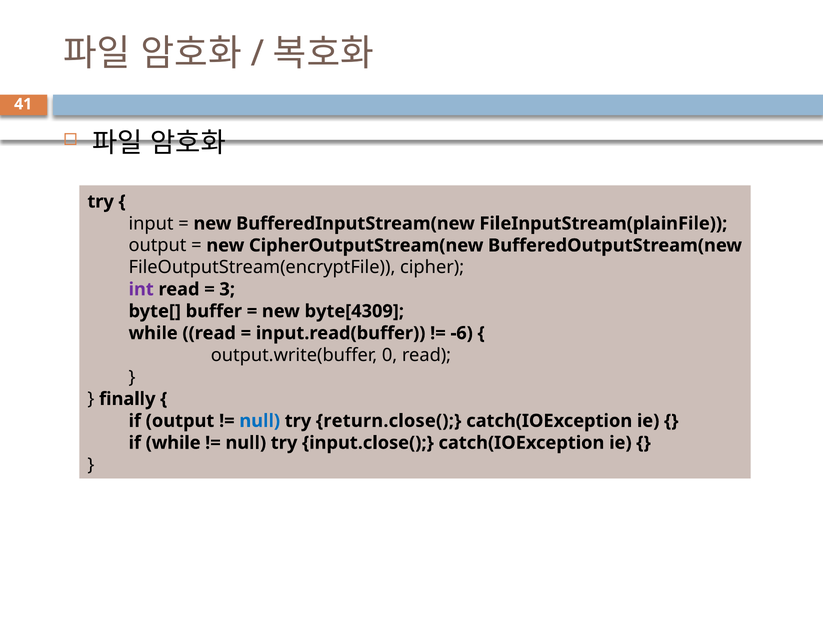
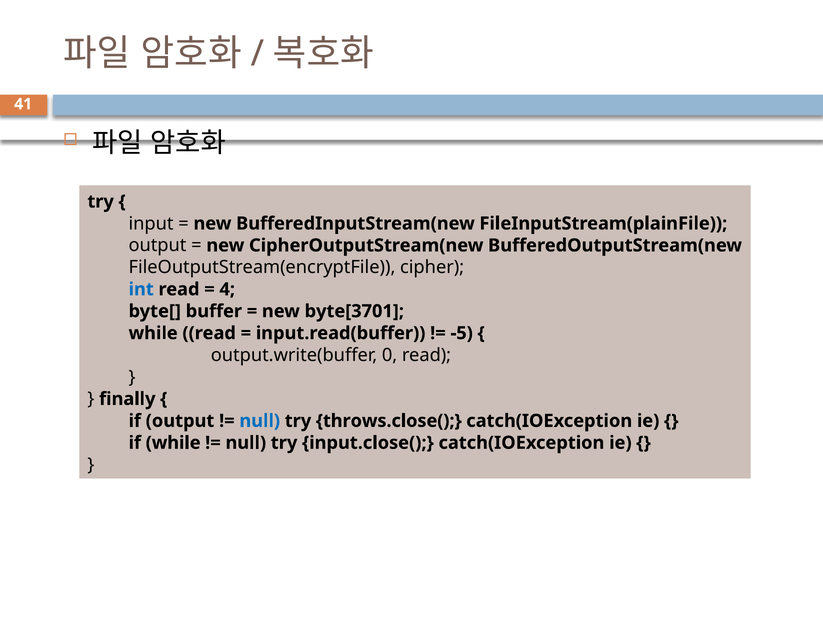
int colour: purple -> blue (141, 289)
3: 3 -> 4 (227, 289)
byte[4309: byte[4309 -> byte[3701 (354, 311)
-6: -6 -> -5 (462, 333)
return.close(: return.close( -> throws.close( (389, 421)
